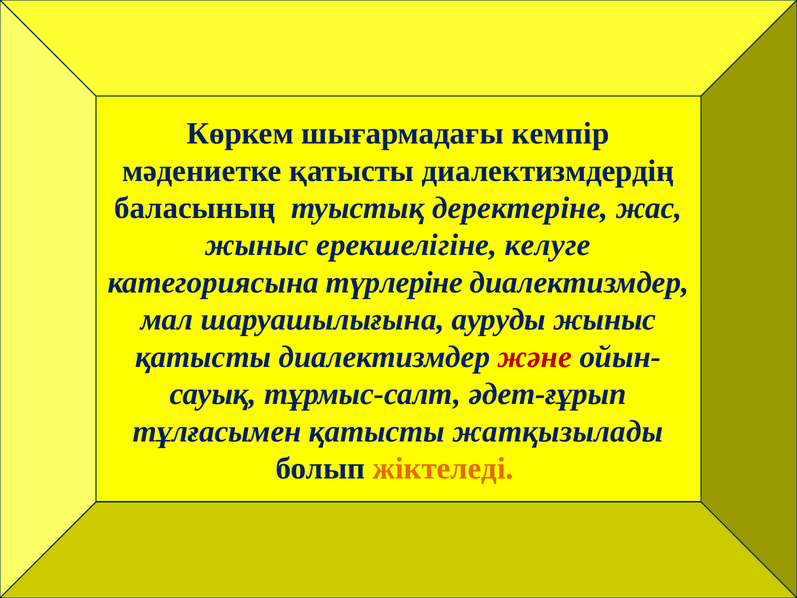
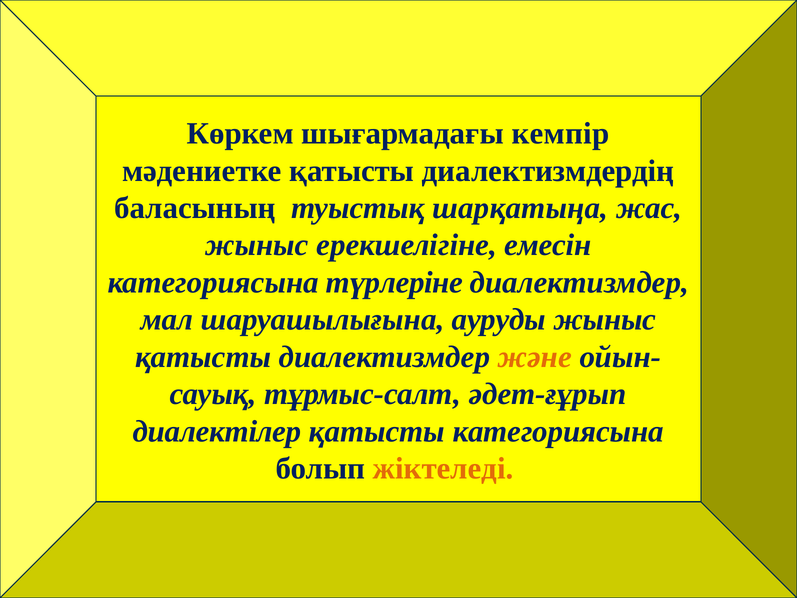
деректеріне: деректеріне -> шарқатыңа (520, 208)
келуге: келуге -> емесін (548, 245)
және colour: red -> orange (535, 357)
тұлғасымен: тұлғасымен -> диалектілер (217, 431)
қатысты жатқызылады: жатқызылады -> категориясына (558, 431)
